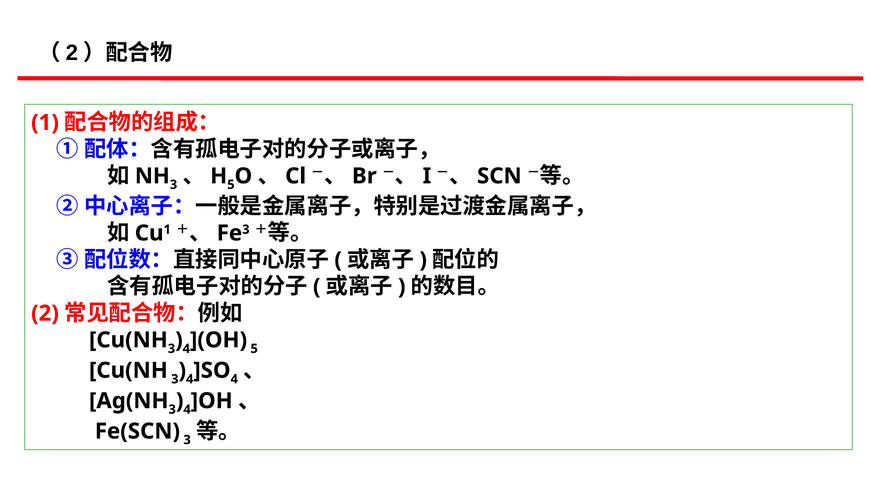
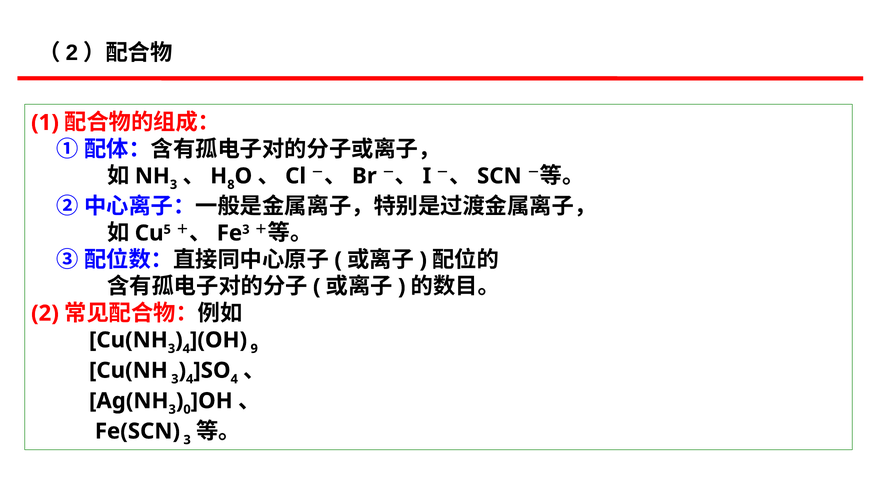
5: 5 -> 8 (231, 185)
1: 1 -> 5 (167, 230)
5: 5 -> 9 (254, 349)
4: 4 -> 0 (187, 410)
